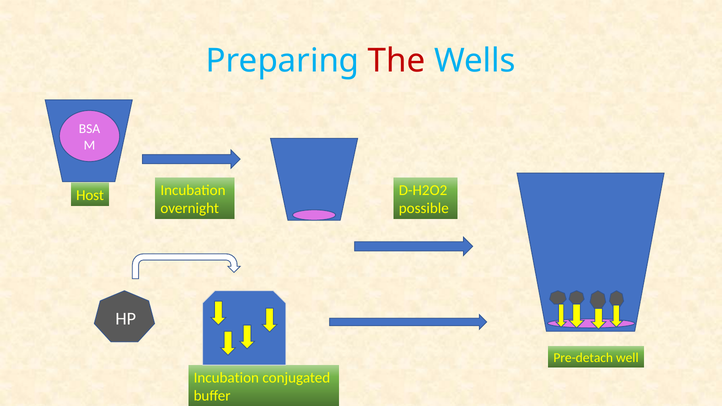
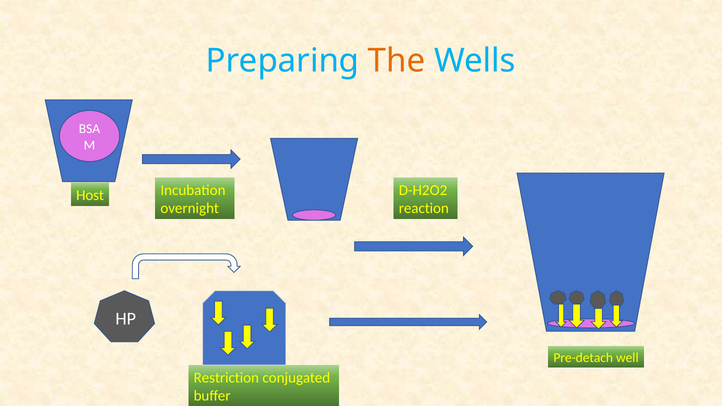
The colour: red -> orange (397, 61)
possible: possible -> reaction (424, 208)
Incubation: Incubation -> Restriction (226, 378)
